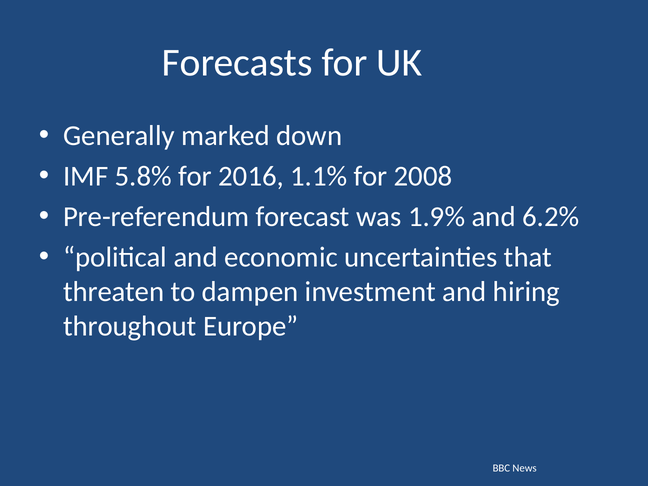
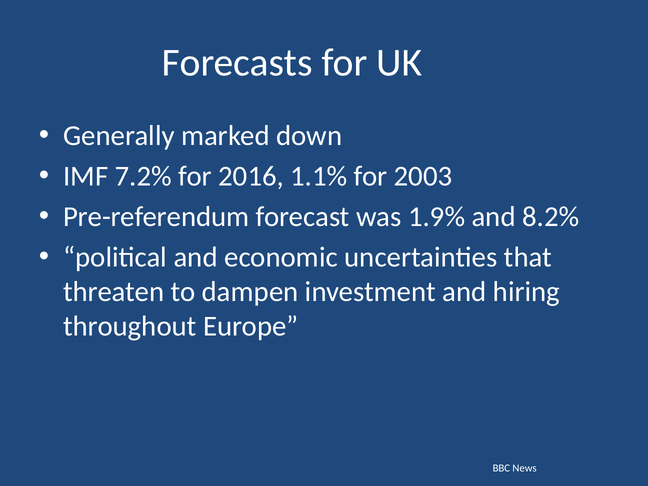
5.8%: 5.8% -> 7.2% (143, 176)
2008: 2008 -> 2003 (423, 176)
6.2%: 6.2% -> 8.2% (551, 217)
